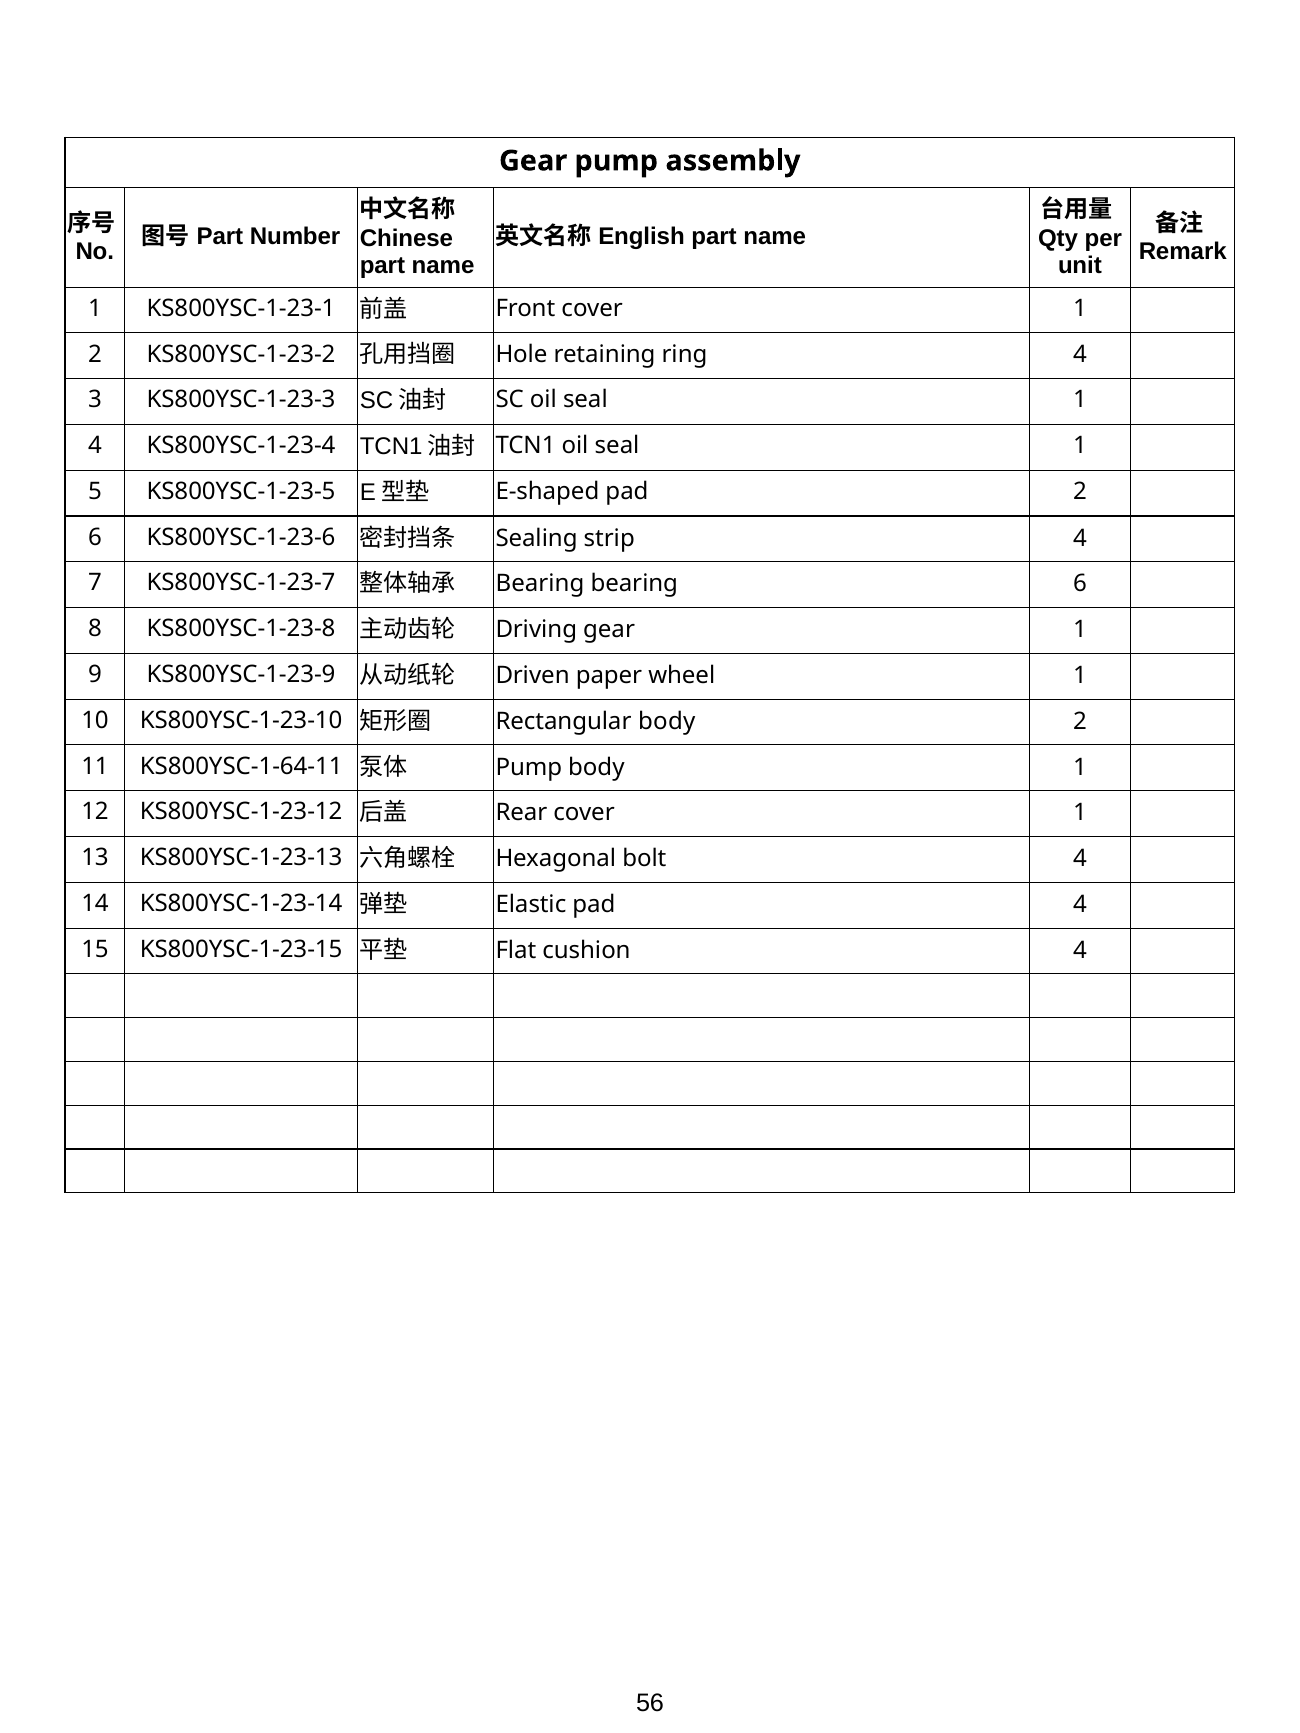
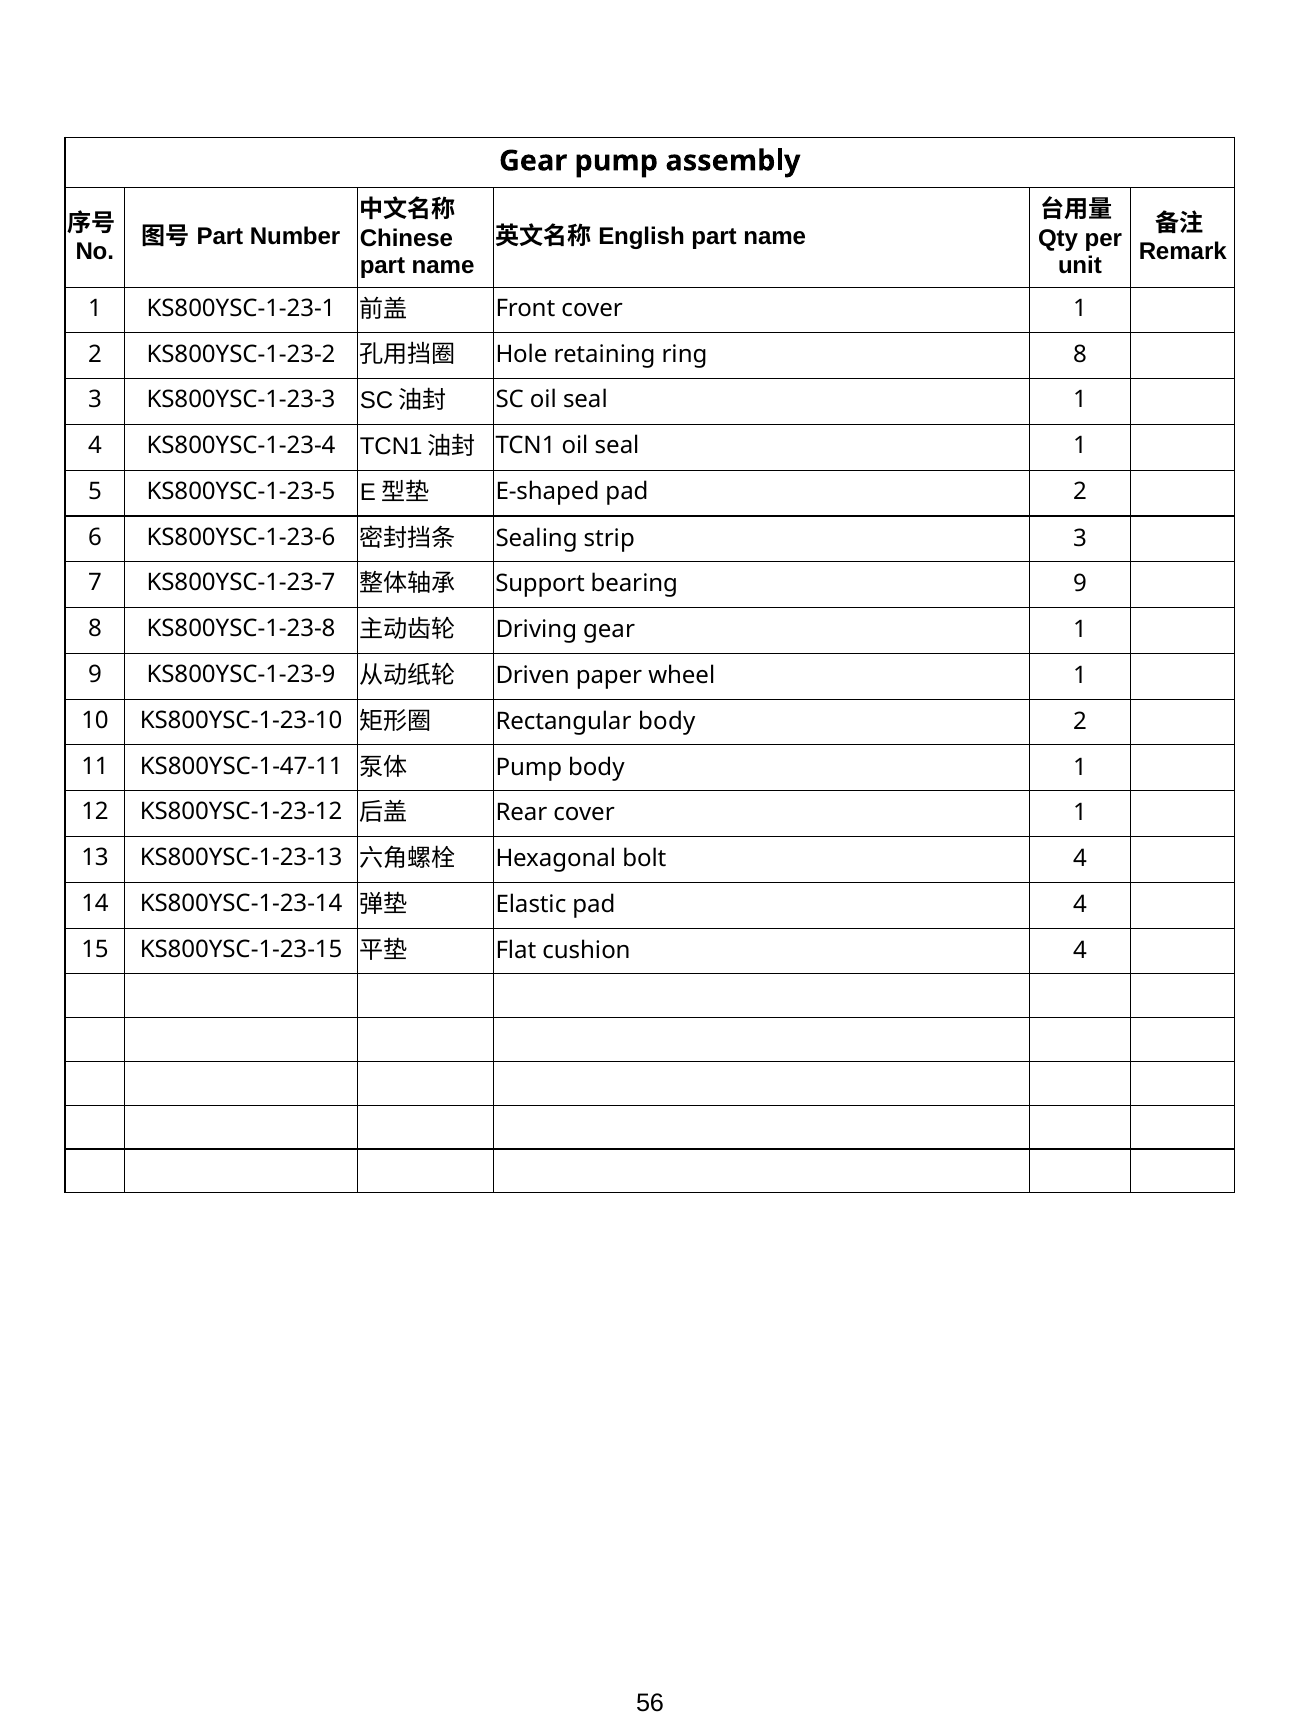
ring 4: 4 -> 8 (1080, 354)
strip 4: 4 -> 3 (1080, 538)
Bearing: Bearing -> Support (540, 584)
bearing 6: 6 -> 9 (1080, 584)
KS800YSC-1-64-11: KS800YSC-1-64-11 -> KS800YSC-1-47-11 (241, 766)
